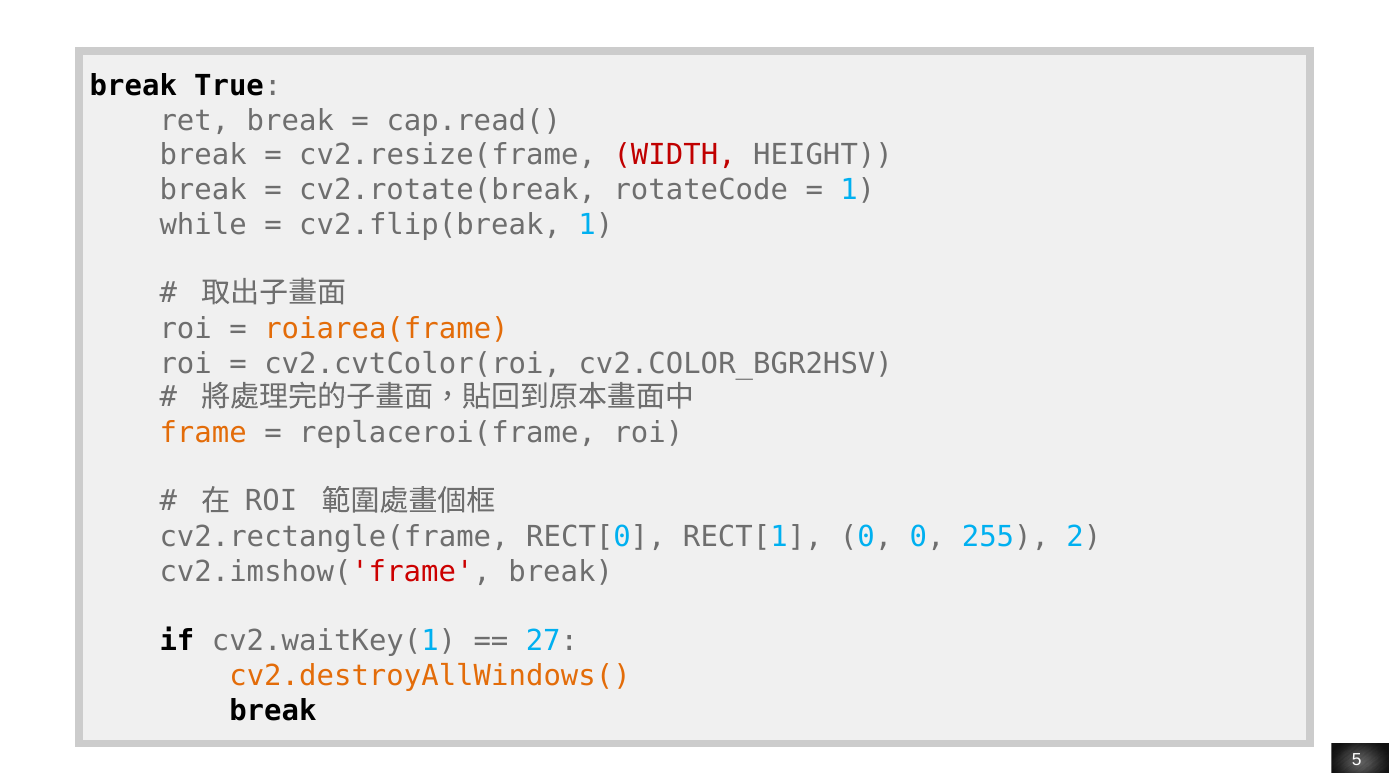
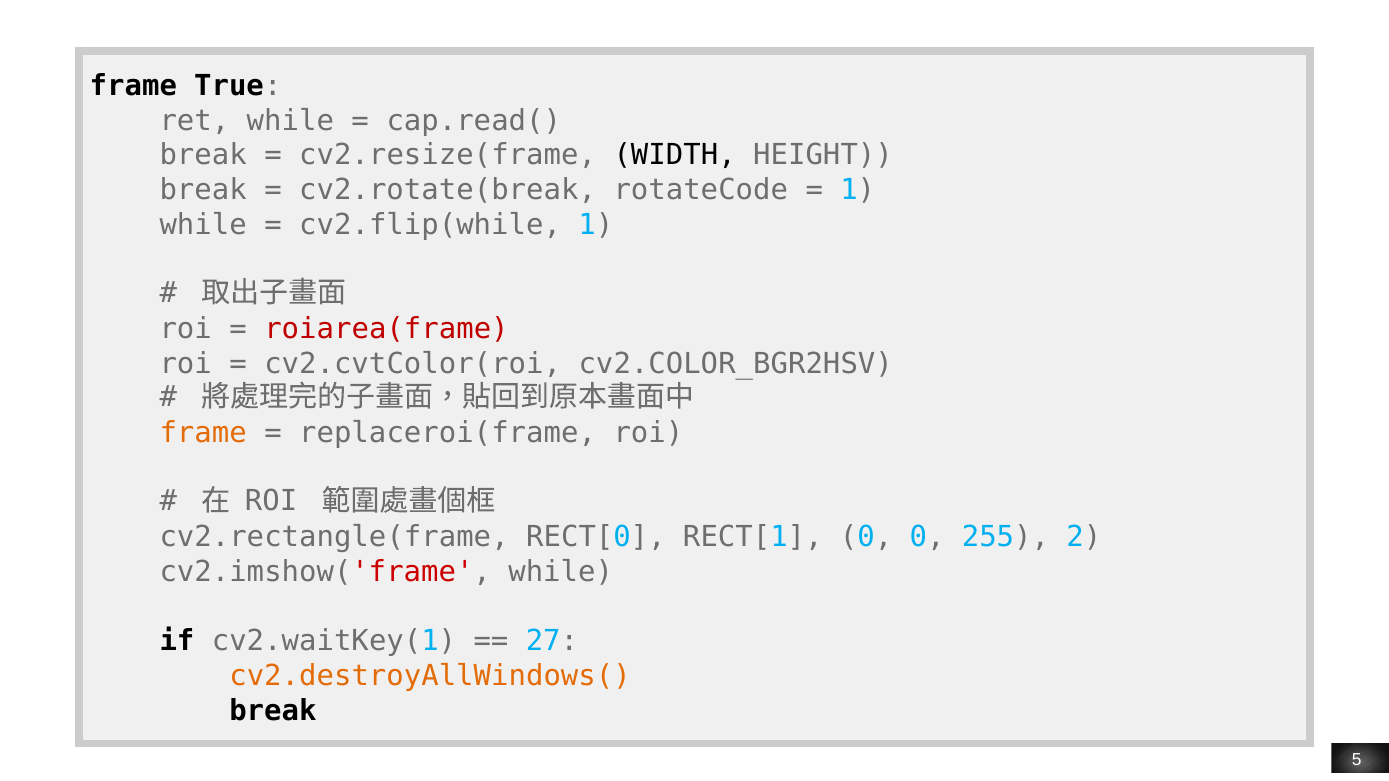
break: break -> frame (133, 86)
ret break: break -> while (290, 120)
WIDTH colour: red -> black (675, 155)
cv2.flip(break: cv2.flip(break -> cv2.flip(while (430, 225)
roiarea(frame colour: orange -> red (386, 329)
cv2.imshow('frame break: break -> while (561, 572)
